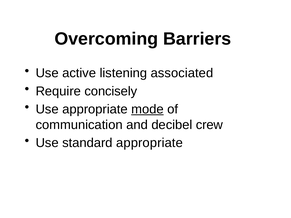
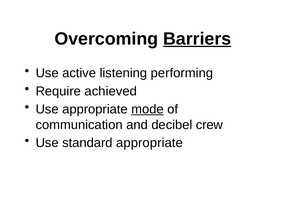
Barriers underline: none -> present (197, 39)
associated: associated -> performing (182, 73)
concisely: concisely -> achieved (111, 91)
